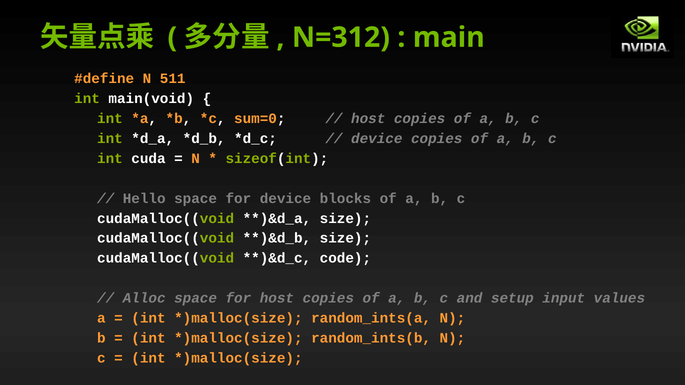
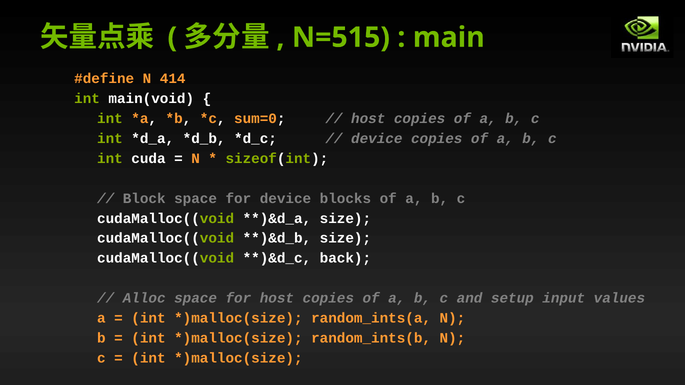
N=312: N=312 -> N=515 (341, 37)
511: 511 -> 414 (173, 79)
Hello: Hello -> Block (144, 198)
code: code -> back (345, 258)
